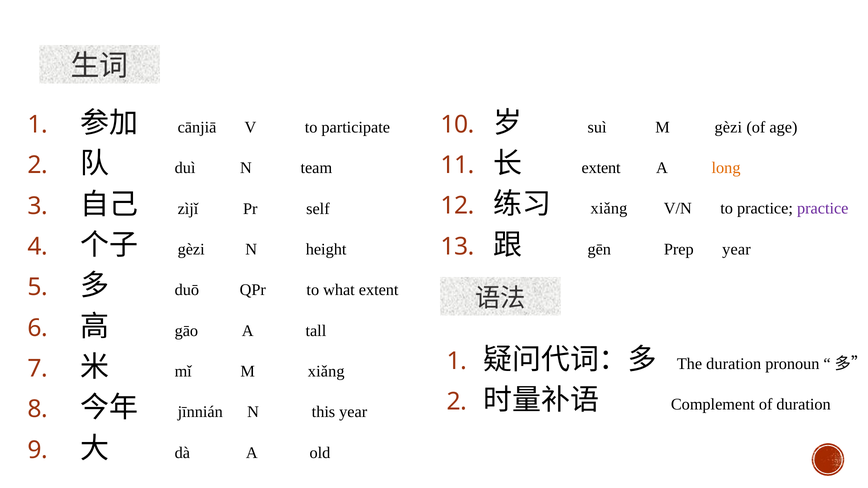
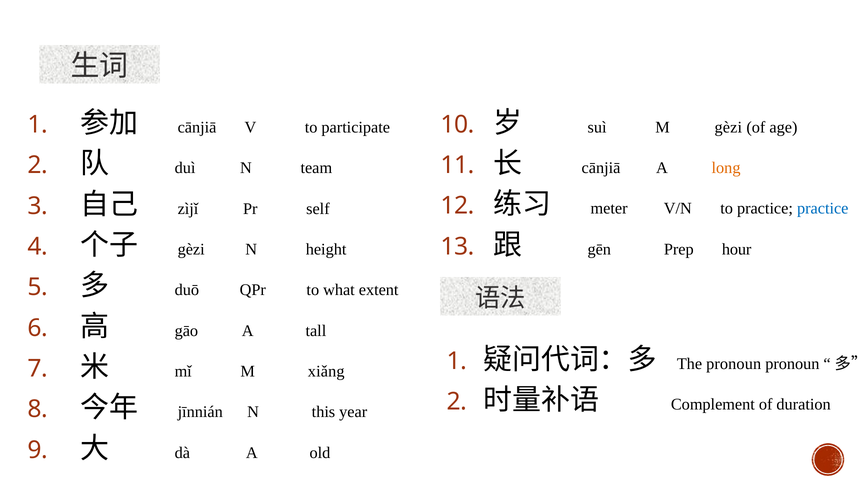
extent: extent -> cānjiā (601, 168)
xiǎng: xiǎng -> meter (609, 209)
practice colour: purple -> blue (823, 209)
Prep year: year -> hour (737, 249)
The duration: duration -> pronoun (734, 364)
